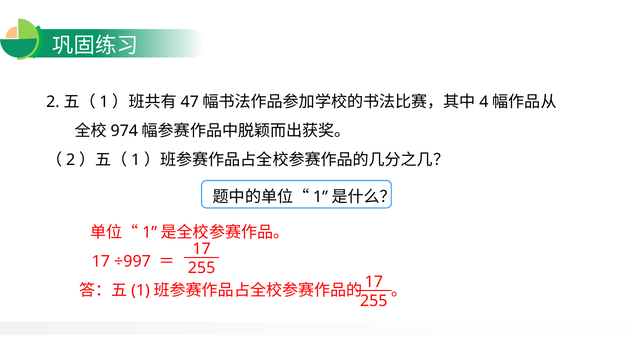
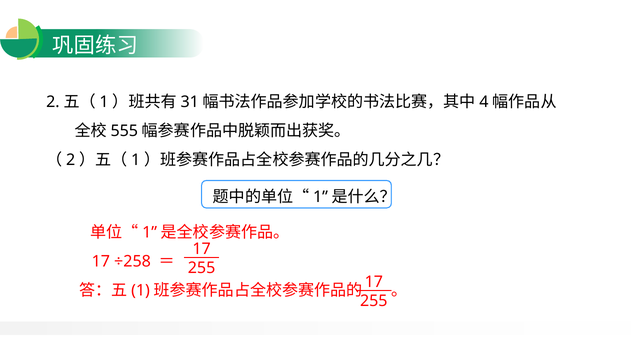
47: 47 -> 31 (190, 102)
974: 974 -> 555 (124, 131)
÷997: ÷997 -> ÷258 (132, 262)
